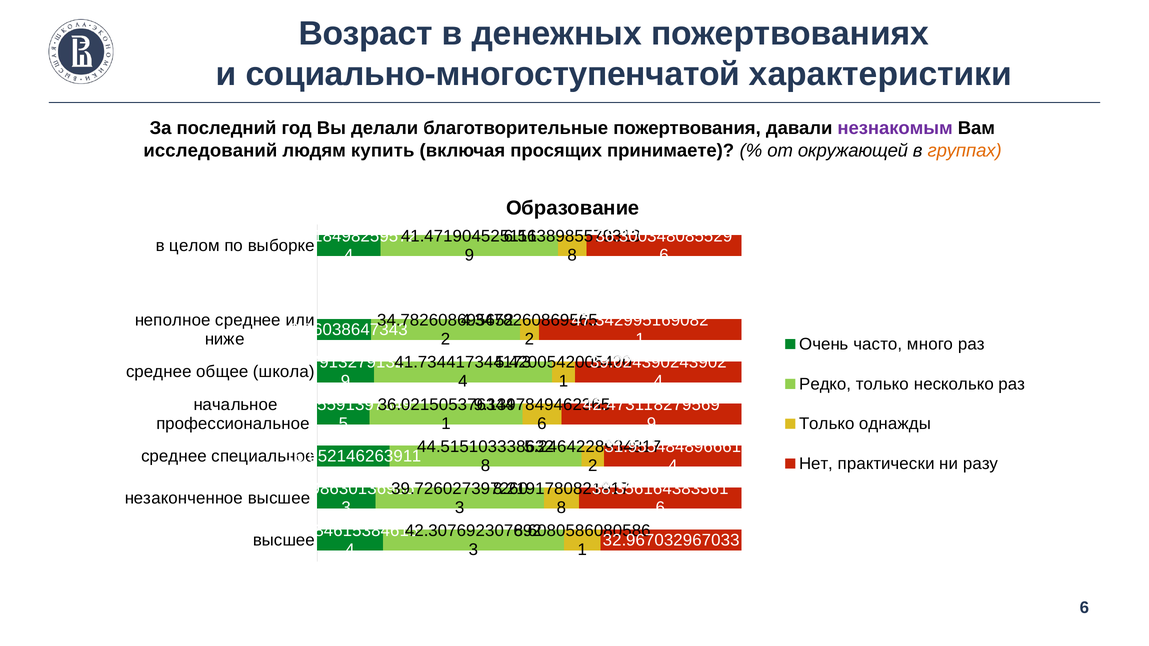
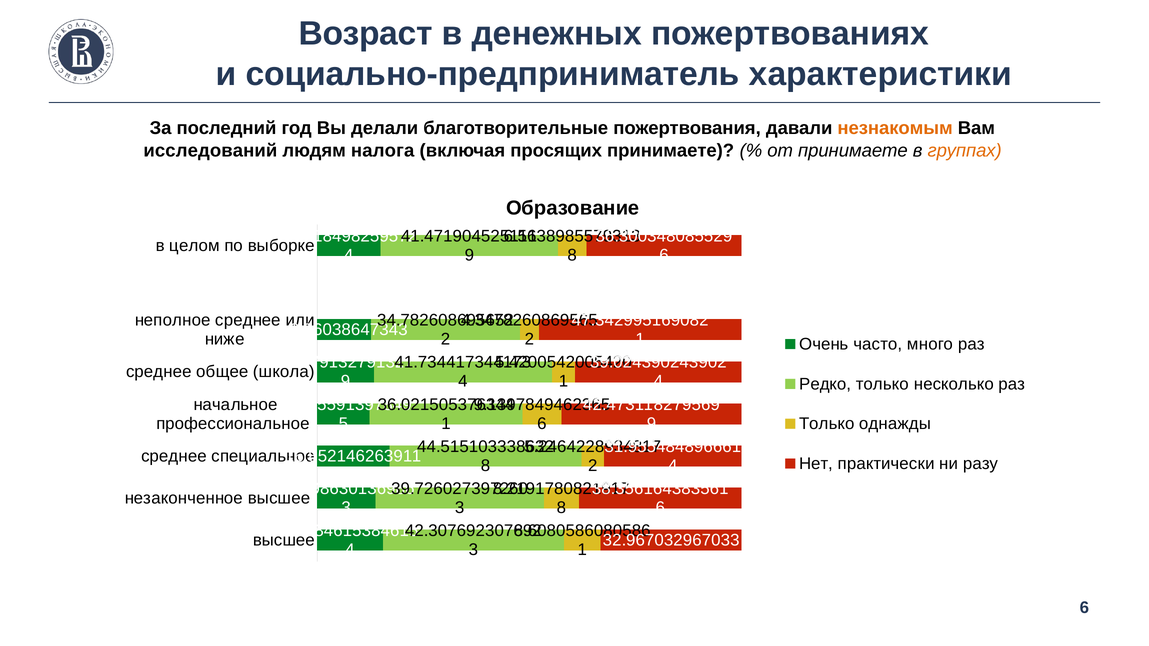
социально-многоступенчатой: социально-многоступенчатой -> социально-предприниматель (493, 74)
незнакомым colour: purple -> orange (895, 128)
купить: купить -> налога (383, 151)
от окружающей: окружающей -> принимаете (853, 151)
